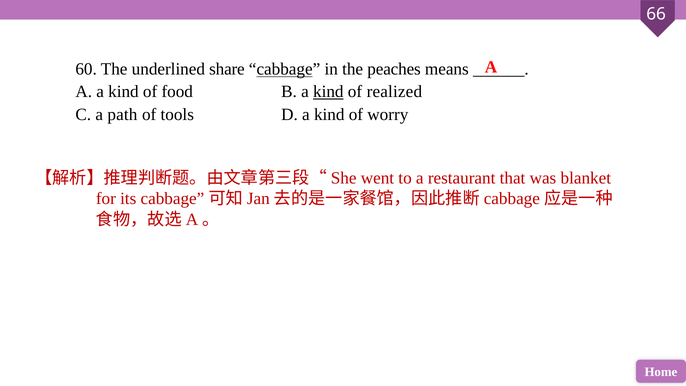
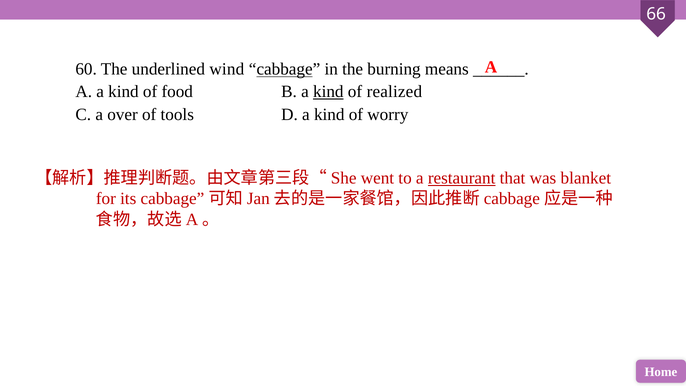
share: share -> wind (227, 69)
peaches: peaches -> burning (394, 69)
path: path -> over (123, 114)
restaurant underline: none -> present (462, 178)
